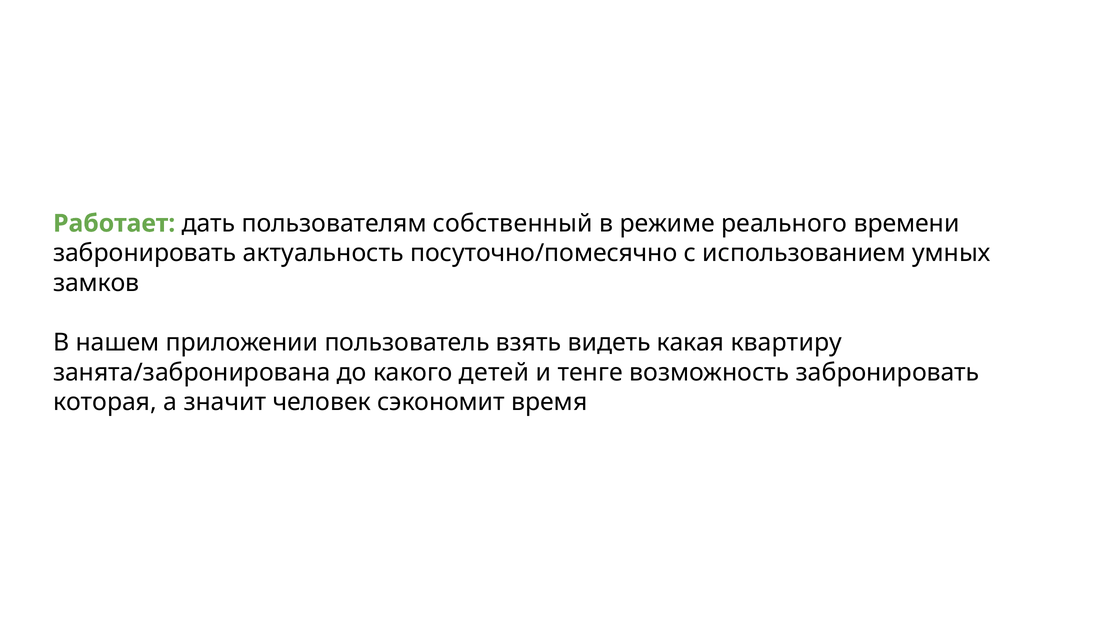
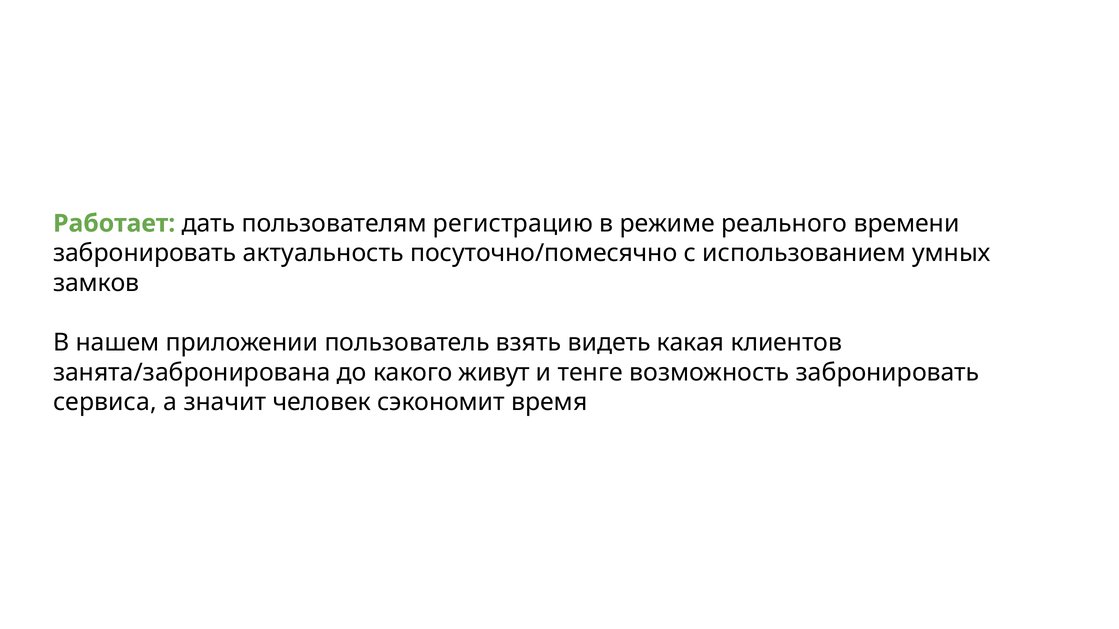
собственный: собственный -> регистрацию (513, 224)
квартиру: квартиру -> клиентов (786, 343)
детей: детей -> живут (494, 373)
которая: которая -> сервиса (105, 403)
